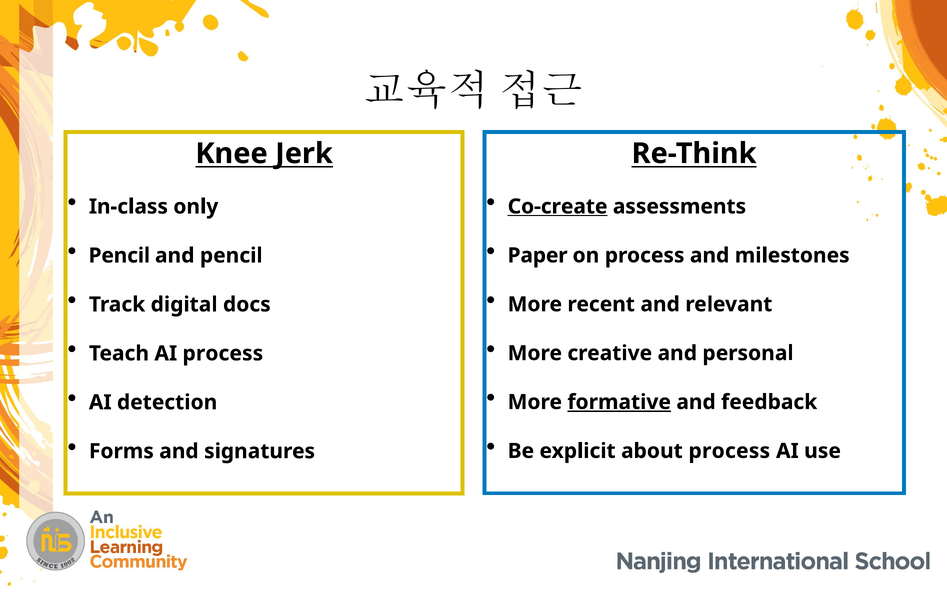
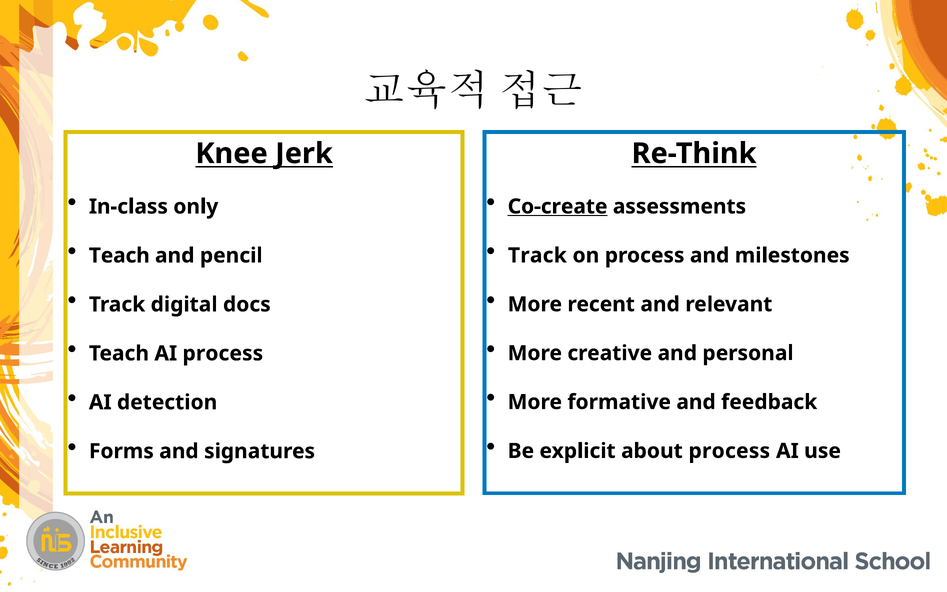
Paper: Paper -> Track (537, 255)
Pencil: Pencil -> Teach (119, 256)
formative underline: present -> none (619, 402)
